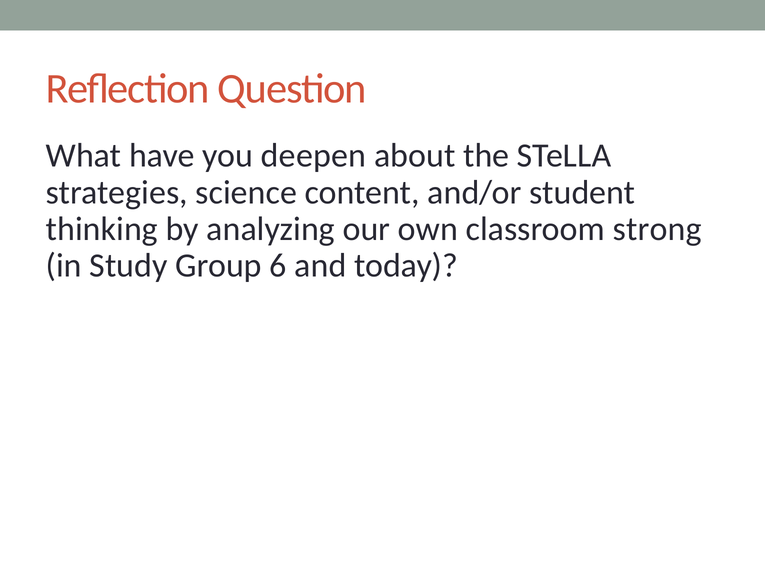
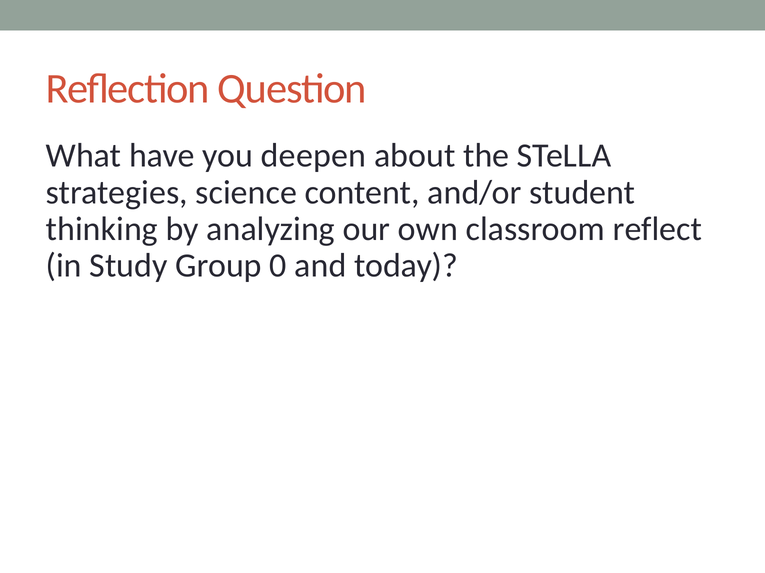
strong: strong -> reflect (657, 229)
6: 6 -> 0 (278, 266)
